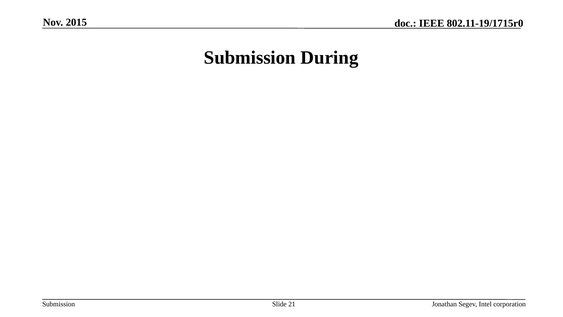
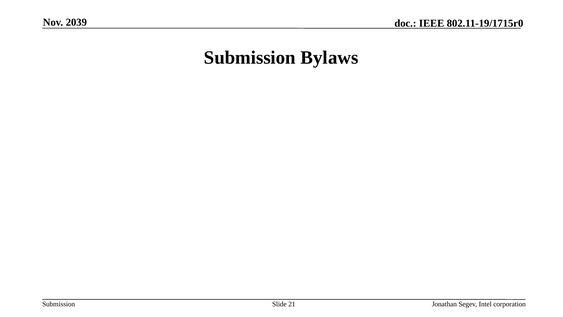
2015: 2015 -> 2039 (76, 22)
During: During -> Bylaws (330, 58)
